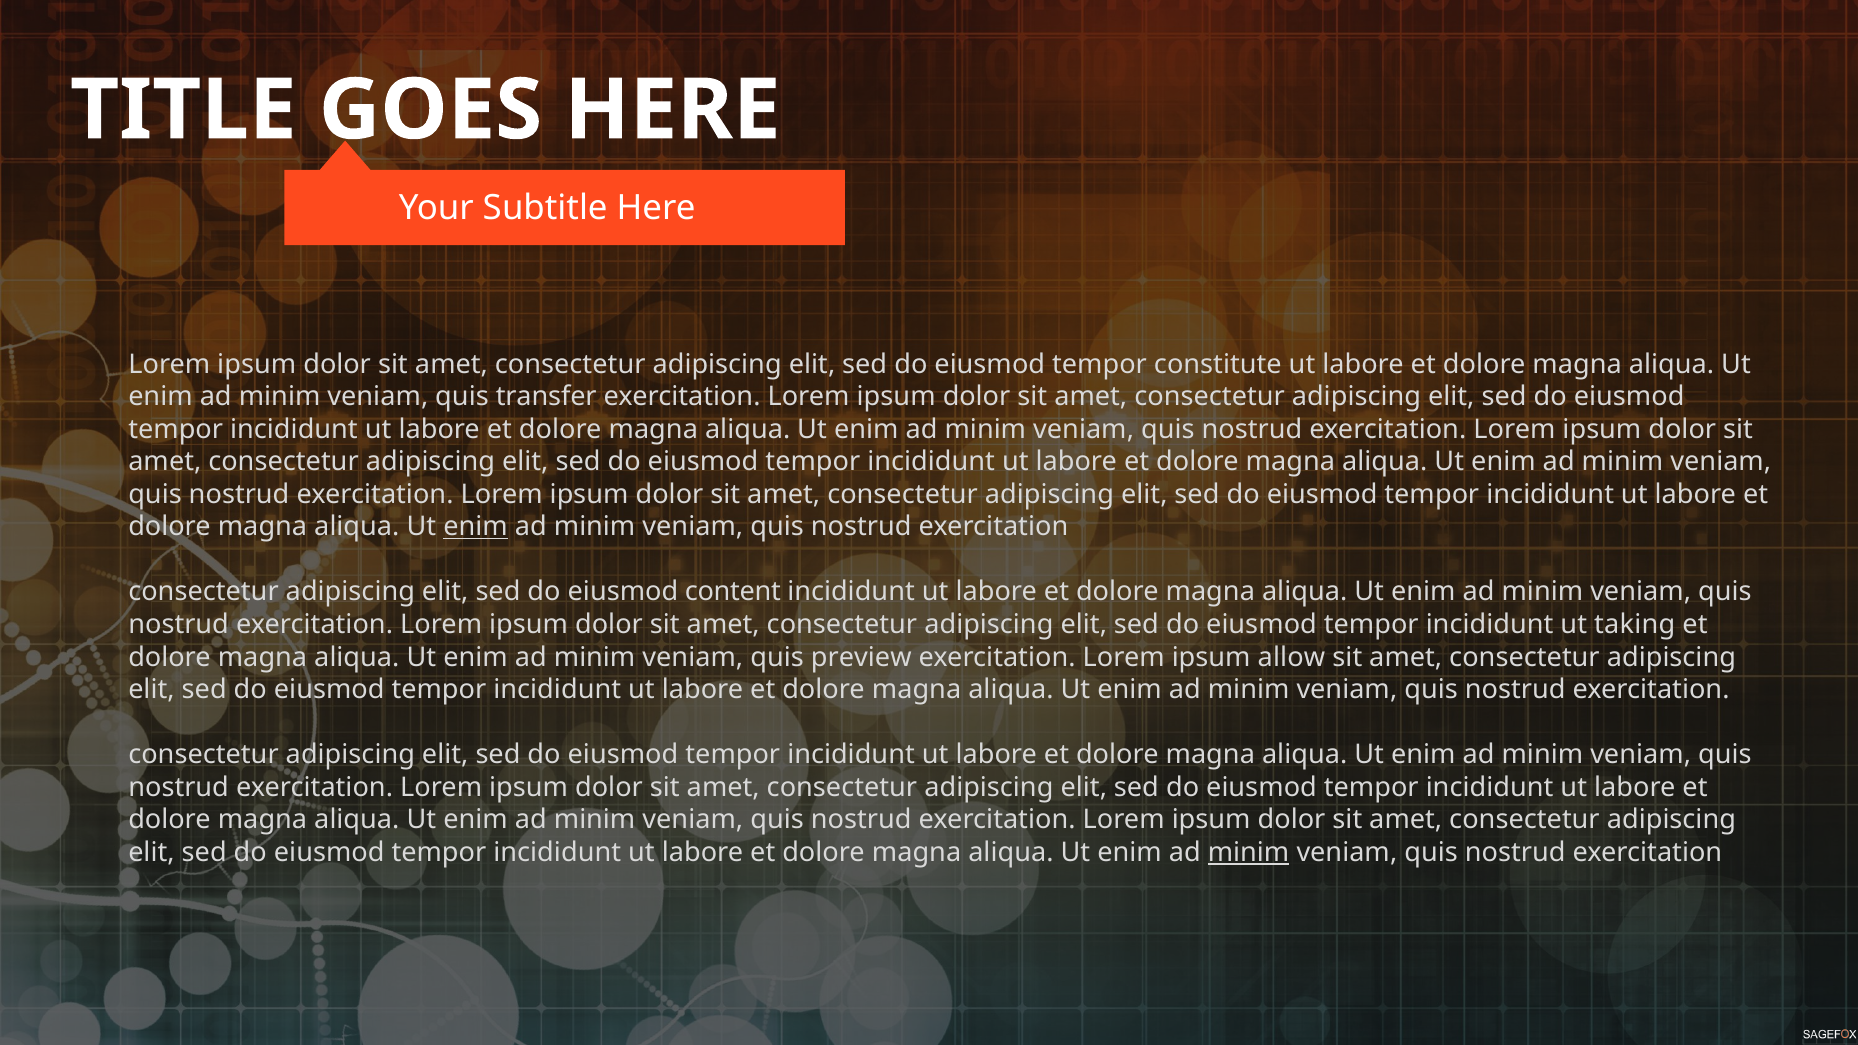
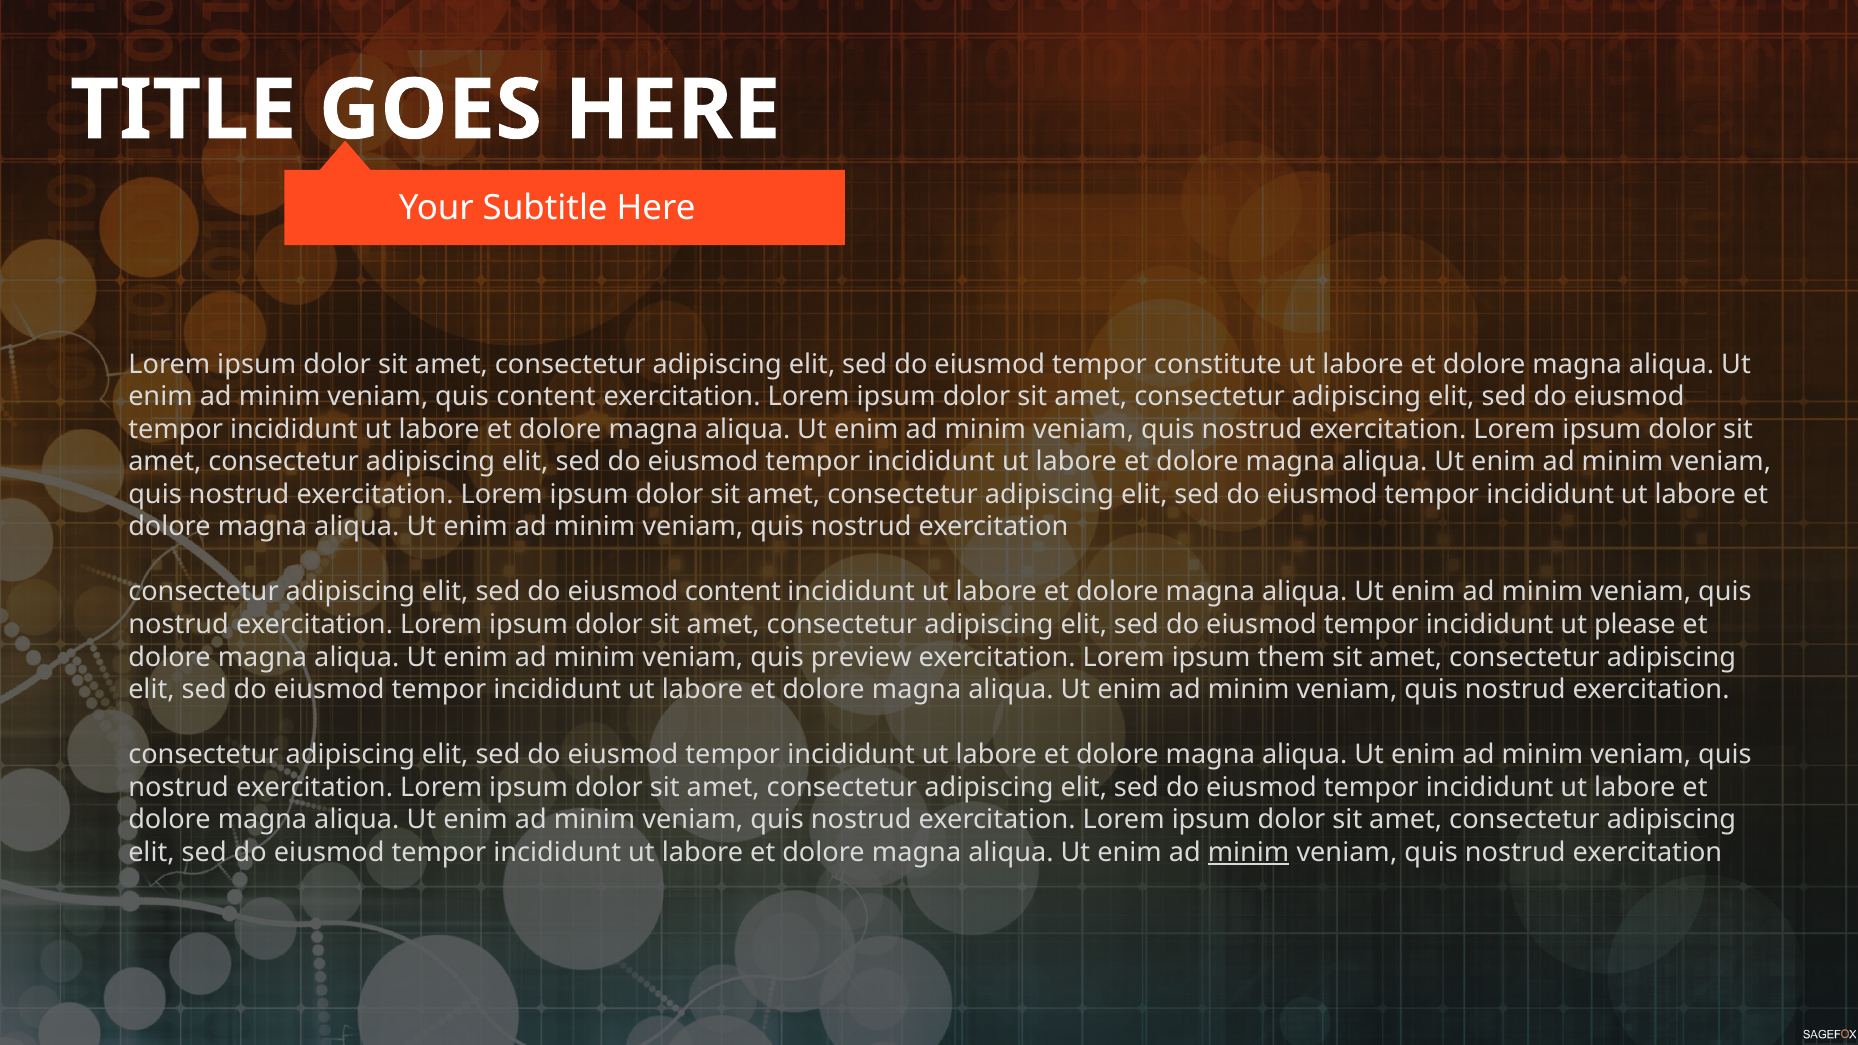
quis transfer: transfer -> content (546, 397)
enim underline: present -> none (475, 527)
taking: taking -> please (1635, 625)
allow: allow -> them (1291, 657)
